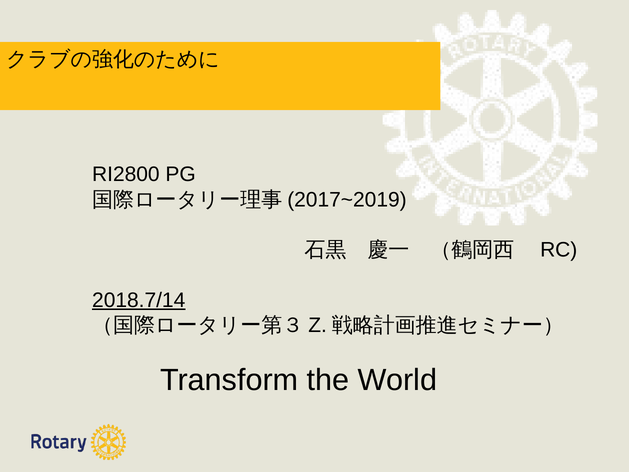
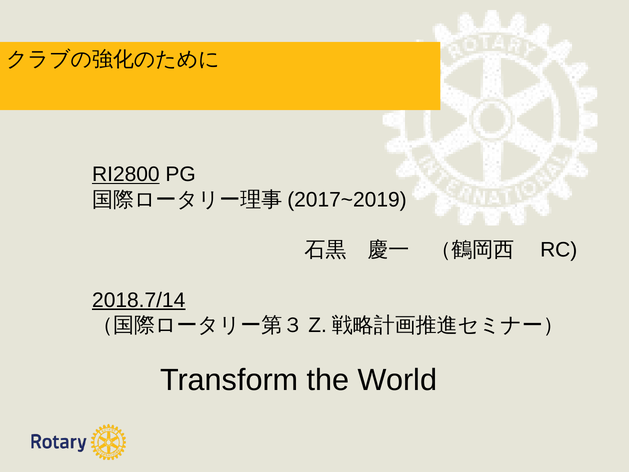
RI2800 underline: none -> present (126, 174)
